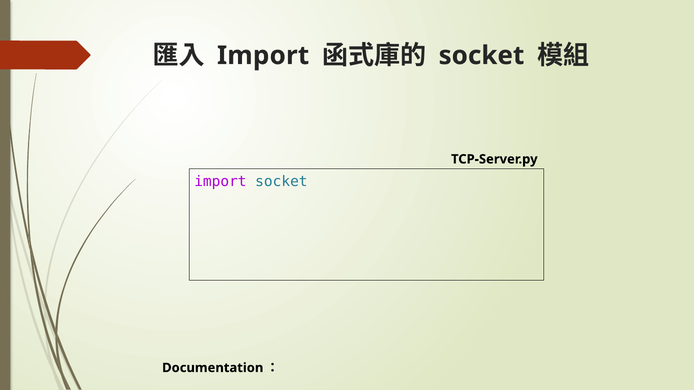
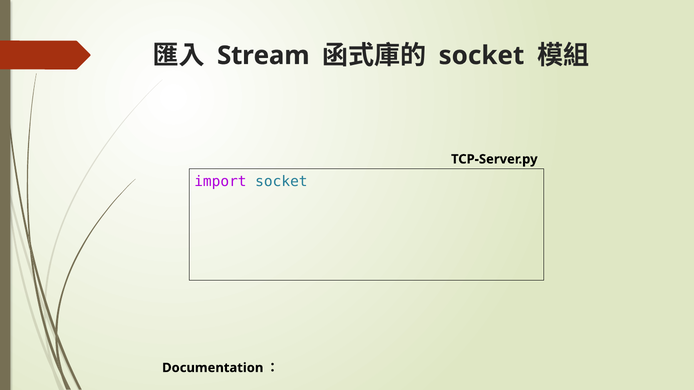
Import: Import -> Stream (263, 56)
